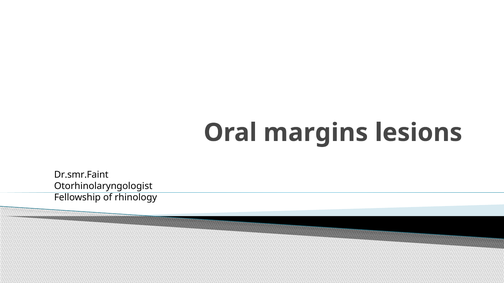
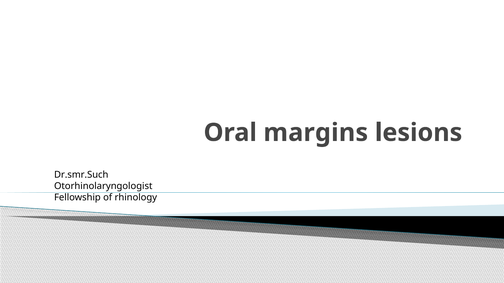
Dr.smr.Faint: Dr.smr.Faint -> Dr.smr.Such (81, 175)
